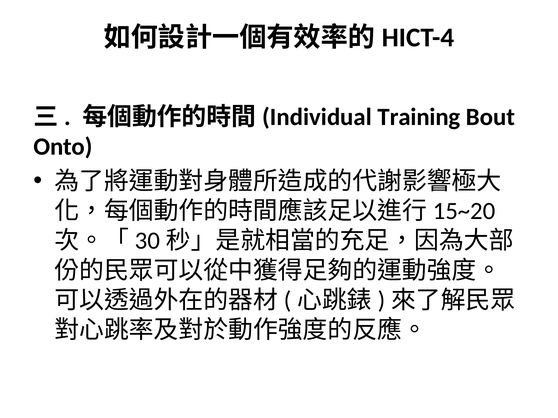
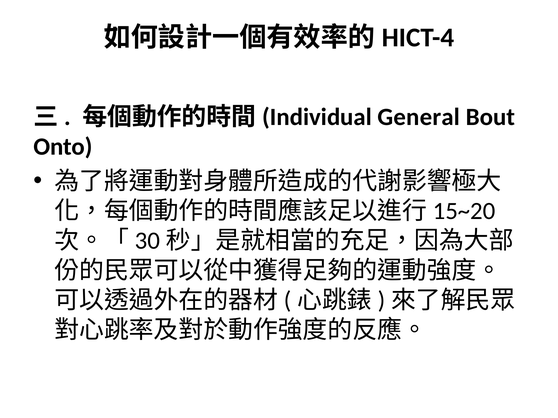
Training: Training -> General (419, 117)
